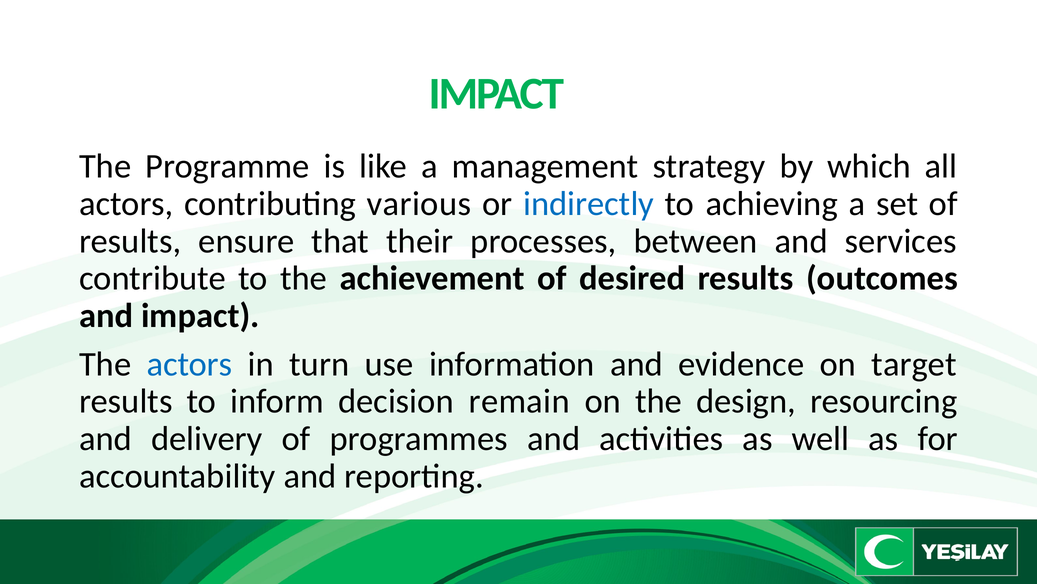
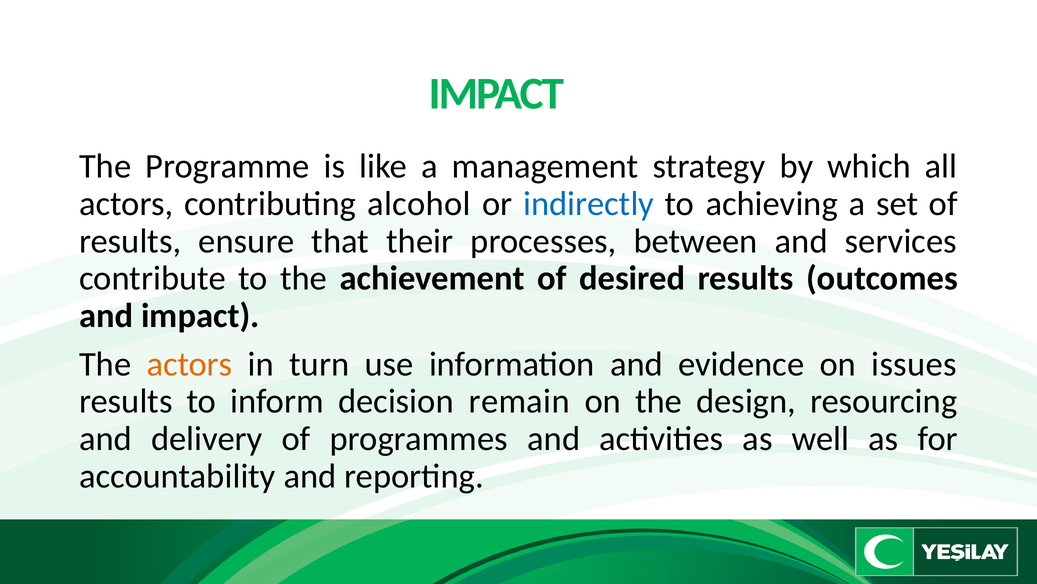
various: various -> alcohol (419, 204)
actors colour: blue -> orange (190, 364)
target: target -> issues (914, 364)
